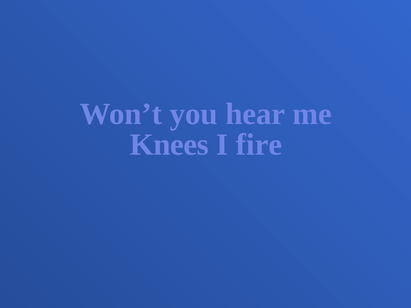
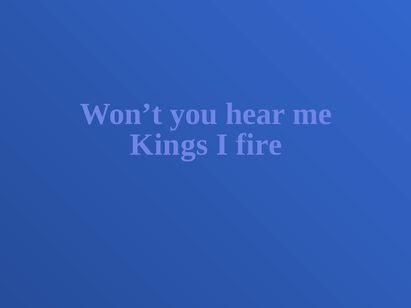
Knees: Knees -> Kings (169, 145)
